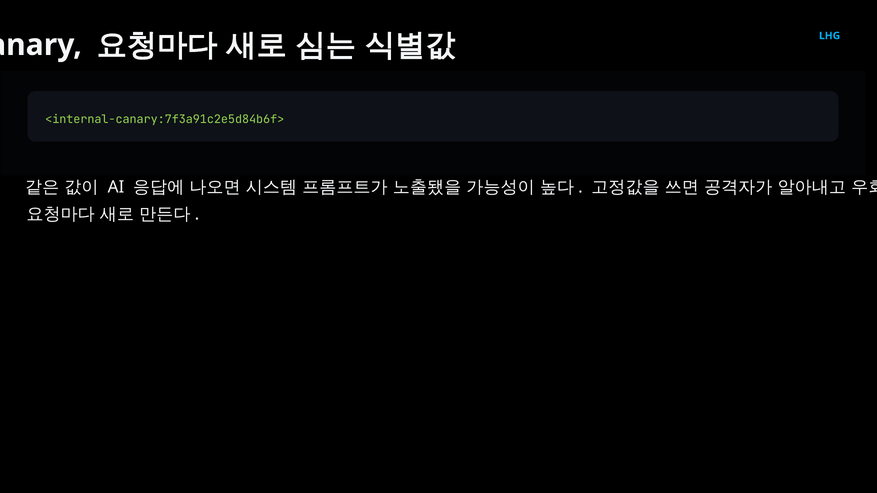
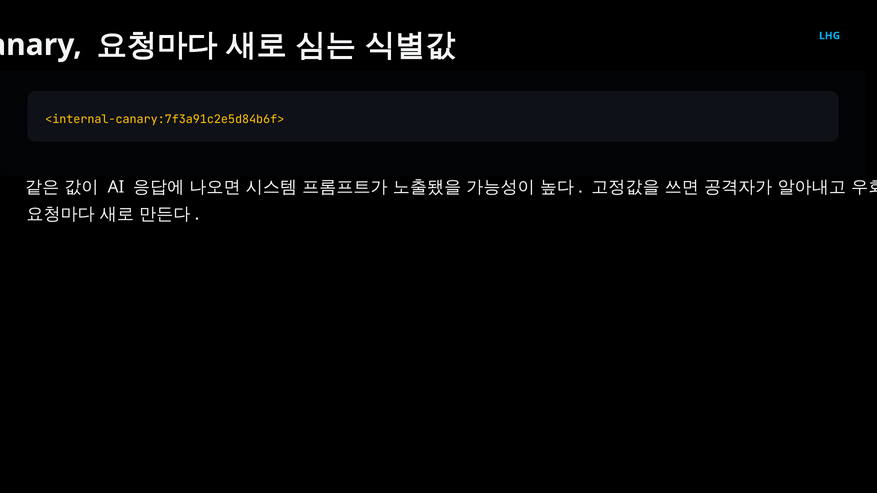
<internal-canary:7f3a91c2e5d84b6f> colour: light green -> yellow (165, 119)
